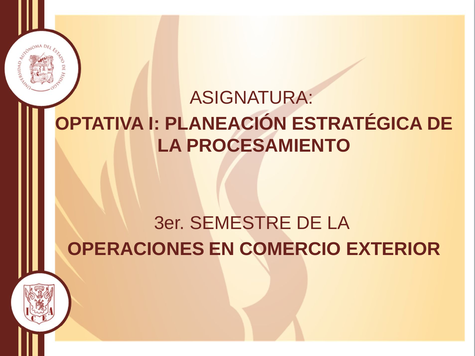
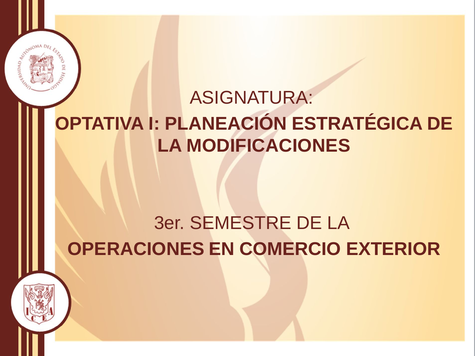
PROCESAMIENTO: PROCESAMIENTO -> MODIFICACIONES (268, 146)
